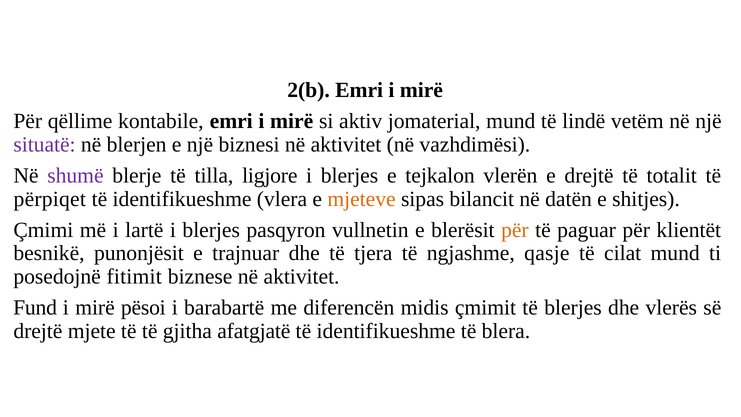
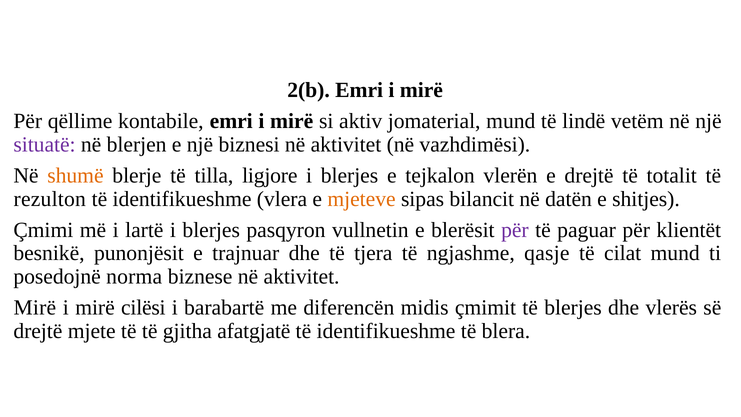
shumë colour: purple -> orange (75, 176)
përpiqet: përpiqet -> rezulton (50, 199)
për colour: orange -> purple (515, 230)
fitimit: fitimit -> norma (134, 276)
Fund: Fund -> Mirë (35, 308)
pësoi: pësoi -> cilësi (143, 308)
